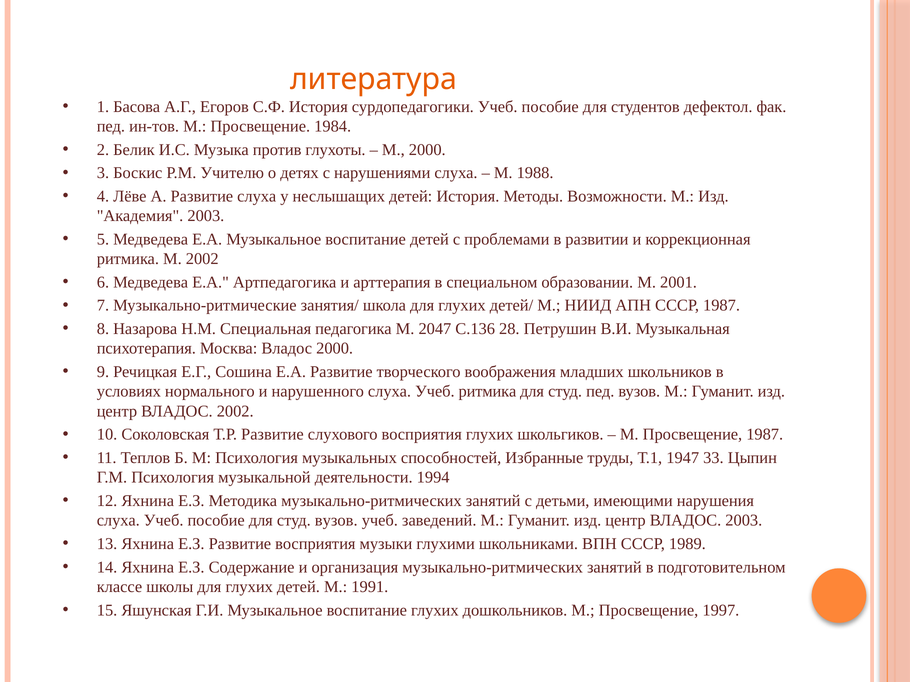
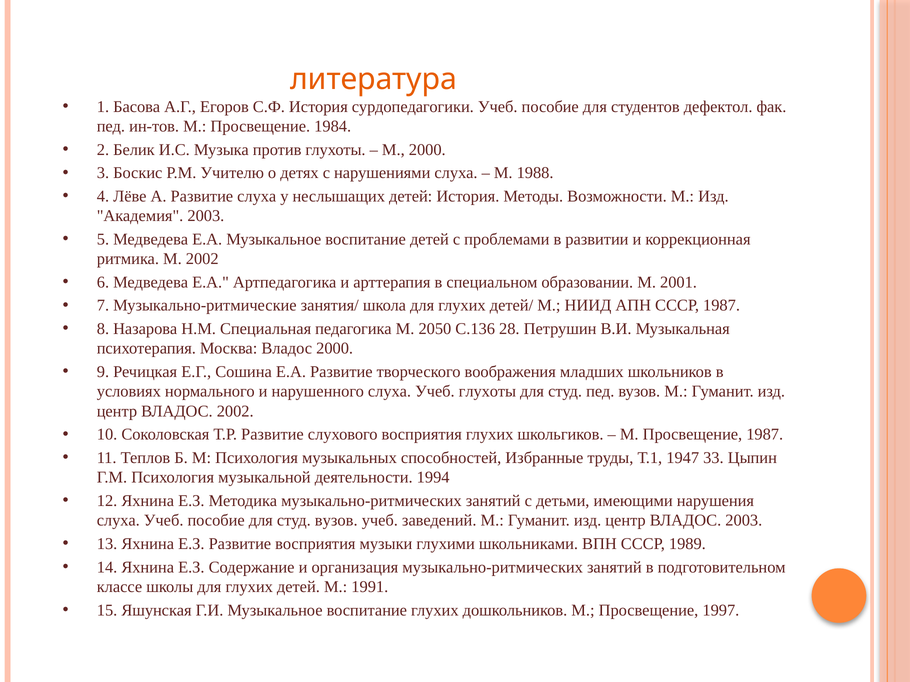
2047: 2047 -> 2050 (435, 329)
Учеб ритмика: ритмика -> глухоты (487, 392)
